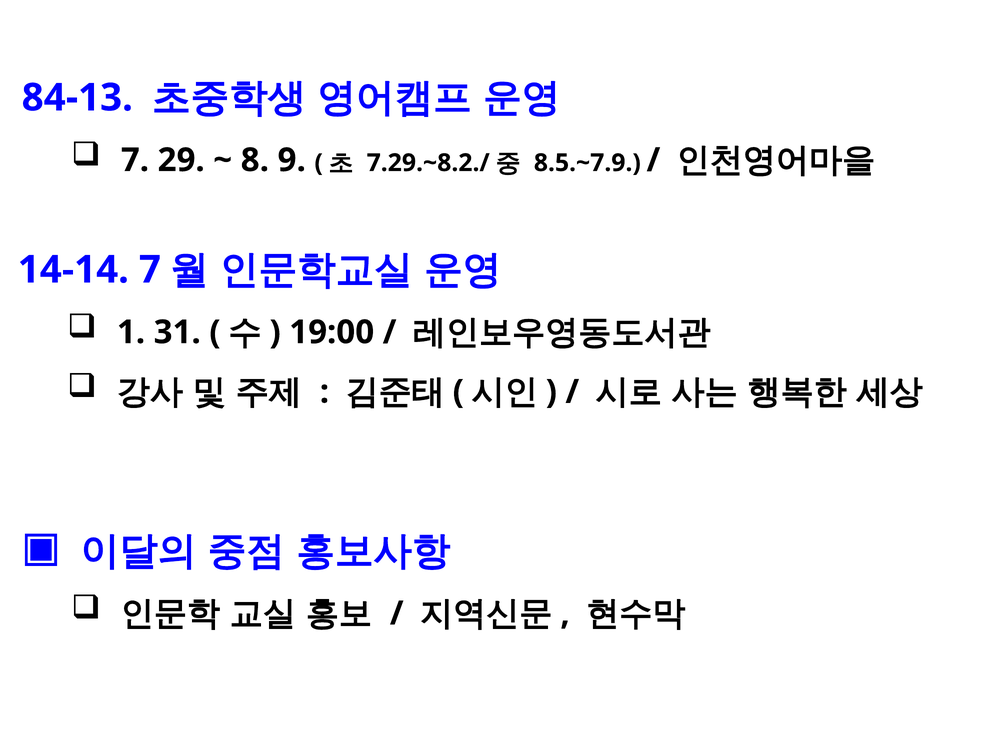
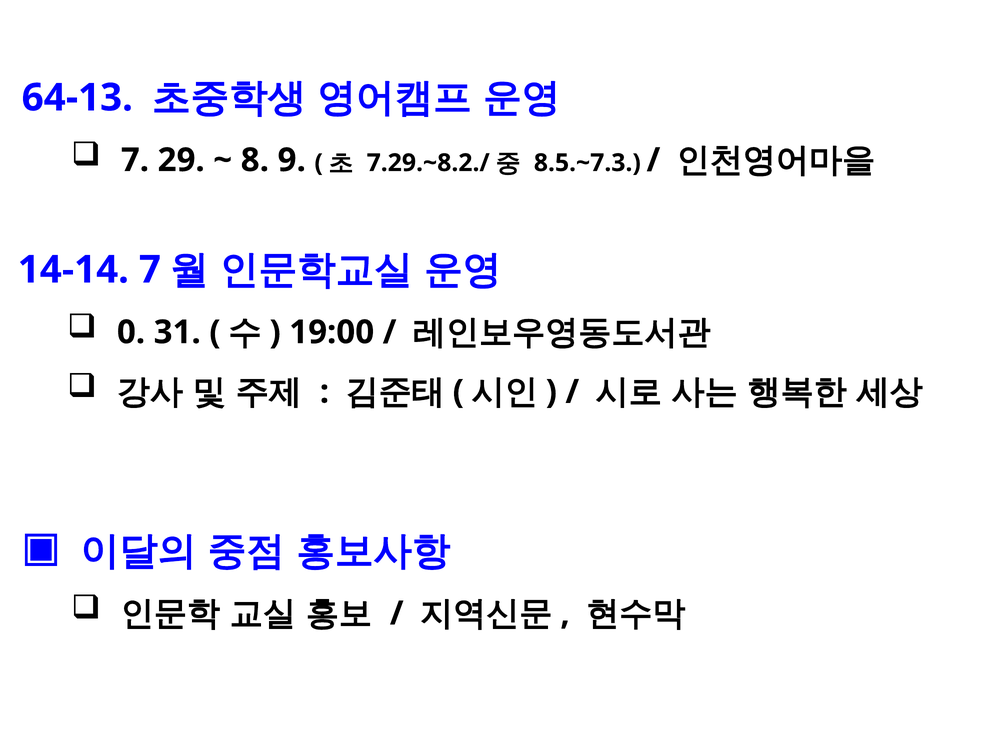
84-13: 84-13 -> 64-13 (77, 98)
8.5.~7.9: 8.5.~7.9 -> 8.5.~7.3 (587, 163)
1: 1 -> 0 (131, 332)
